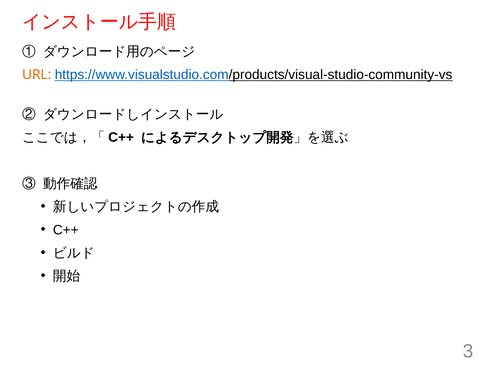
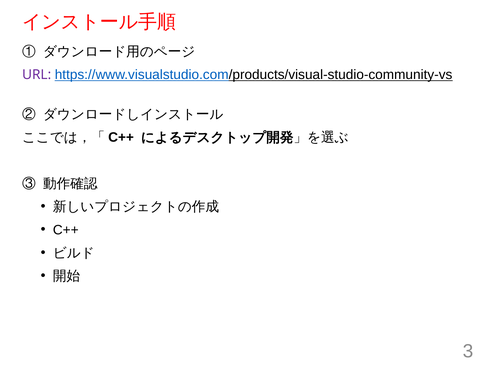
URL colour: orange -> purple (37, 75)
